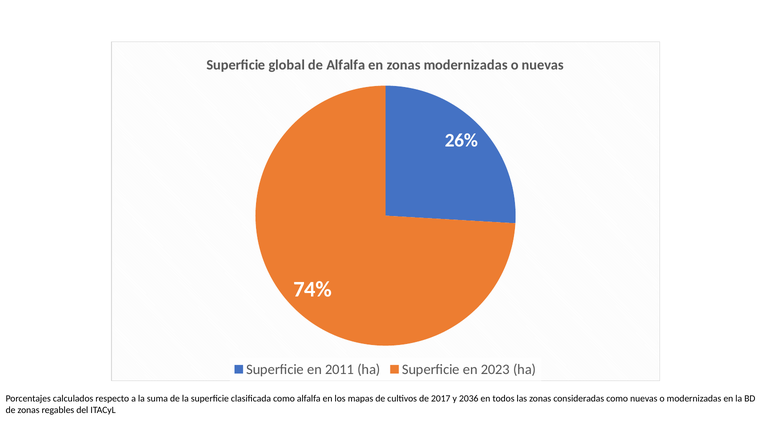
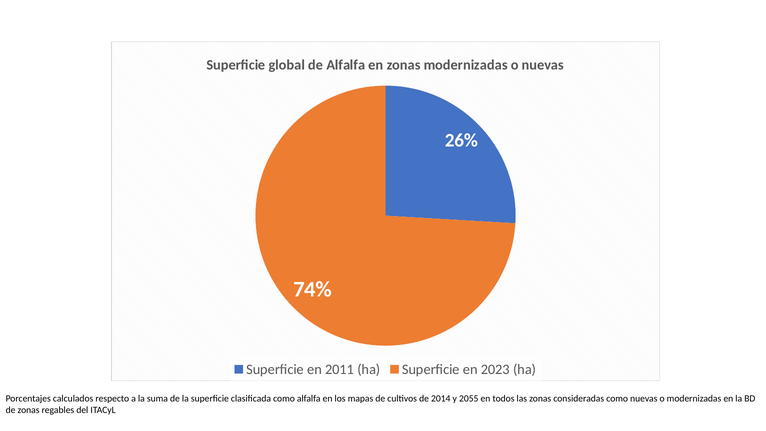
2017: 2017 -> 2014 (441, 398)
2036: 2036 -> 2055 (469, 398)
